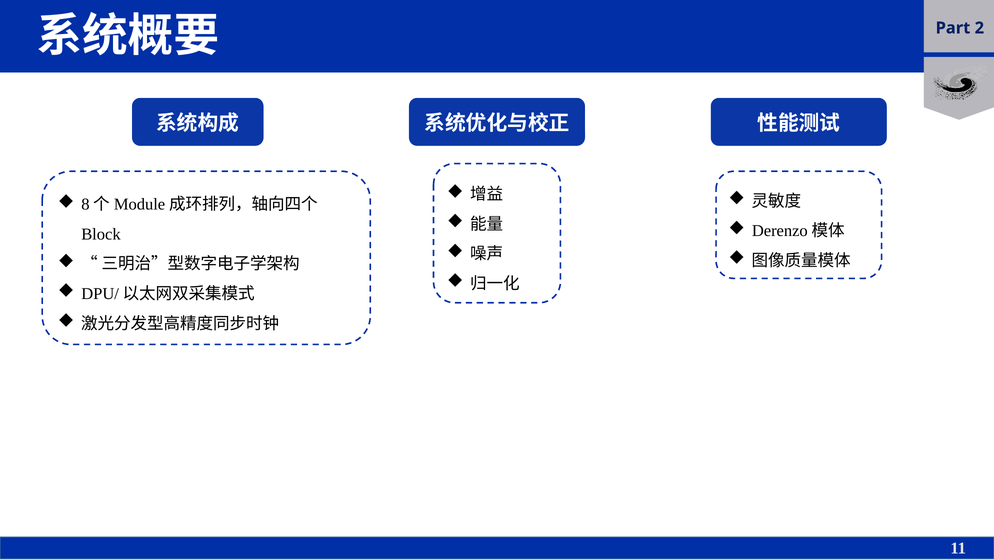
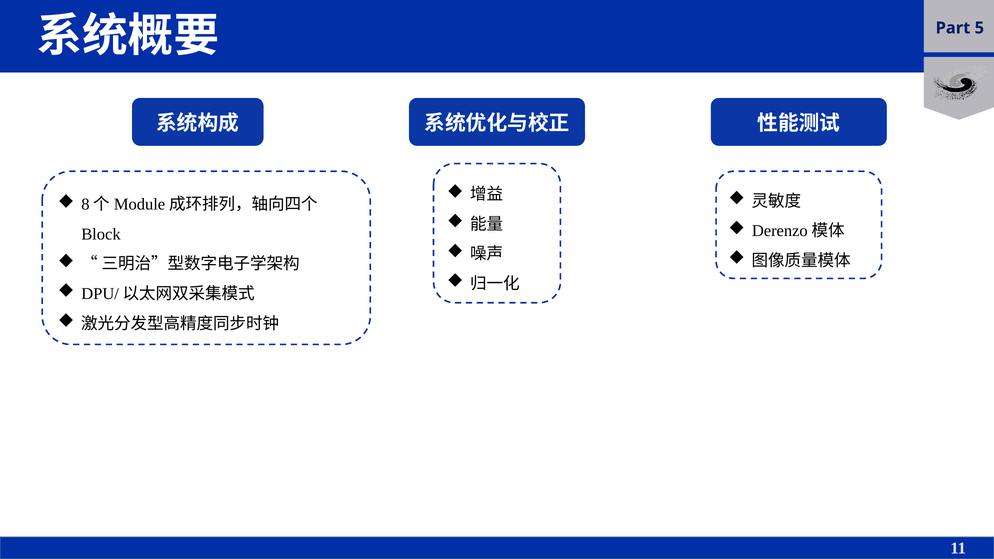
2: 2 -> 5 (979, 28)
